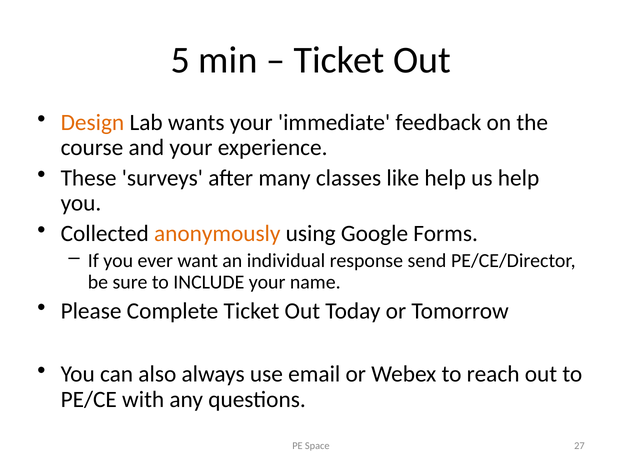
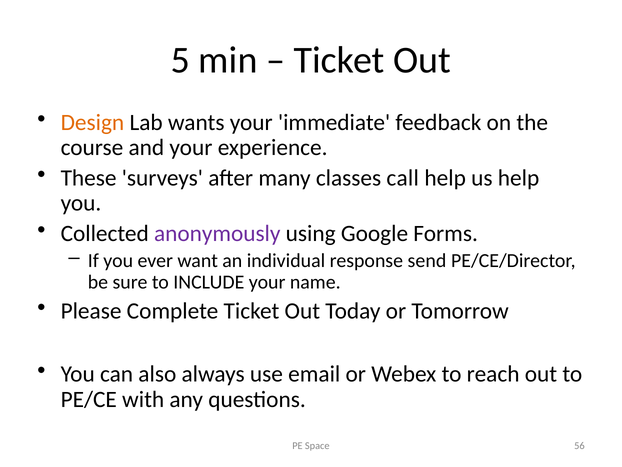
like: like -> call (403, 178)
anonymously colour: orange -> purple (217, 233)
27: 27 -> 56 (579, 445)
